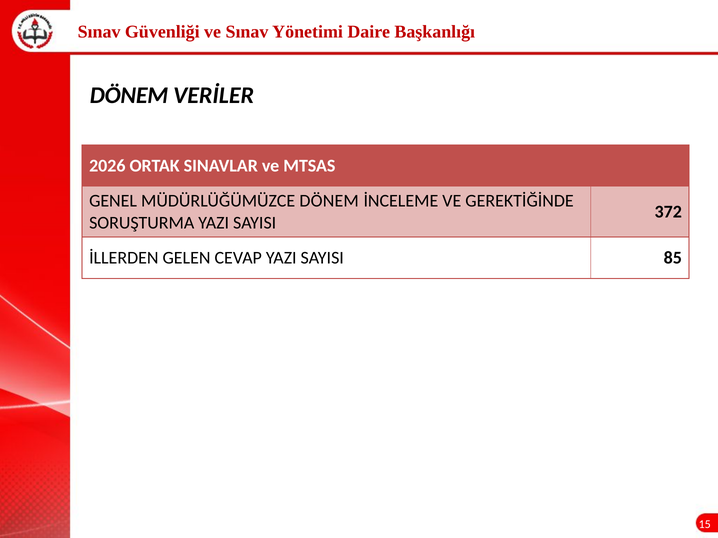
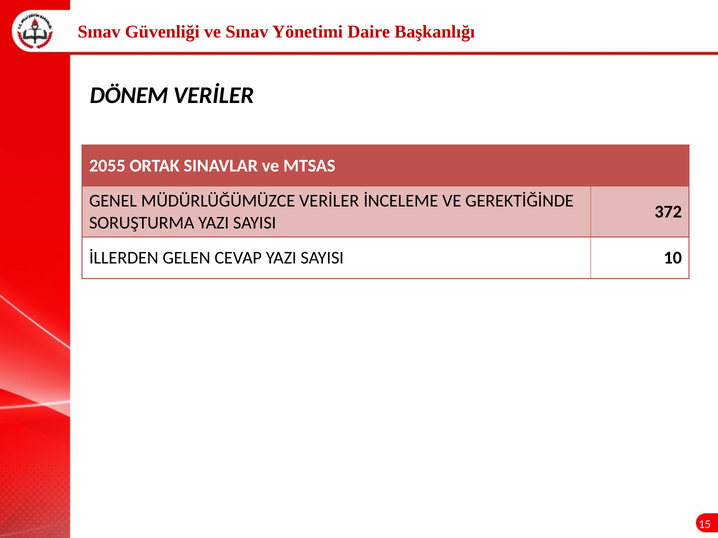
2026: 2026 -> 2055 (107, 166)
MÜDÜRLÜĞÜMÜZCE DÖNEM: DÖNEM -> VERİLER (329, 201)
85: 85 -> 10 (673, 258)
